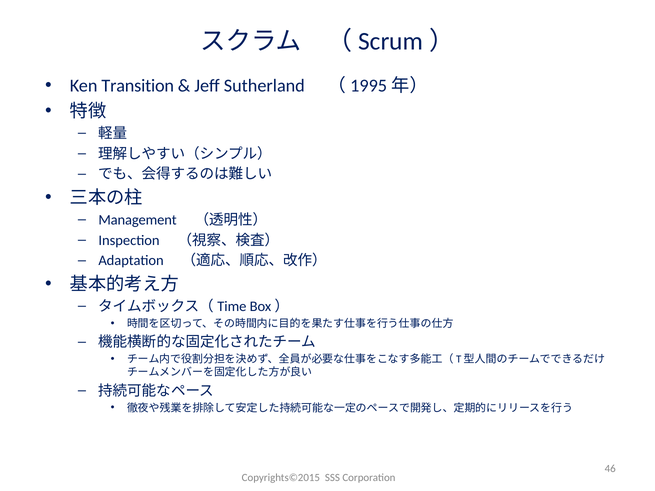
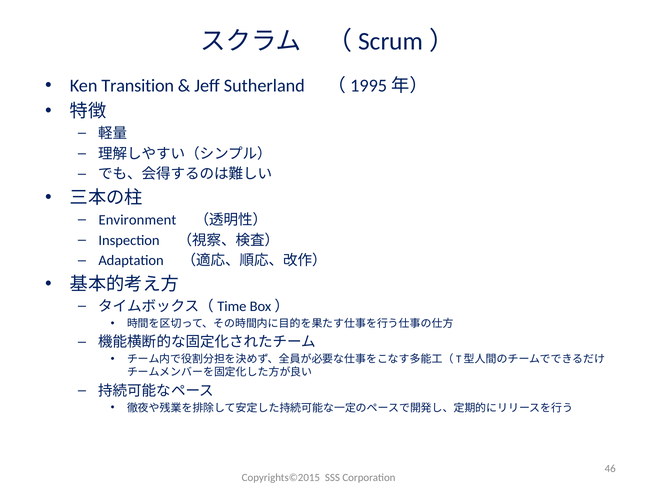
Management: Management -> Environment (137, 220)
